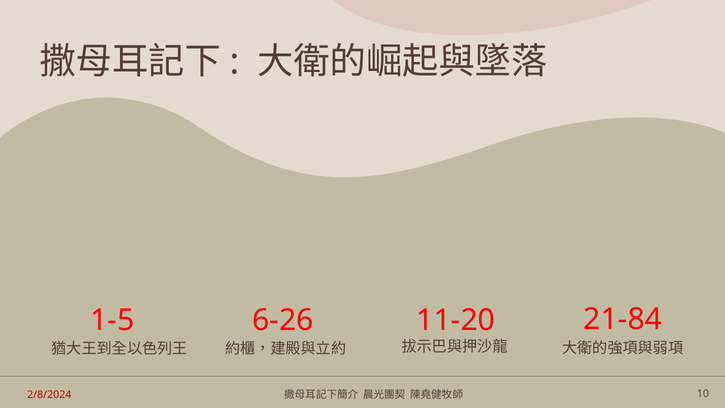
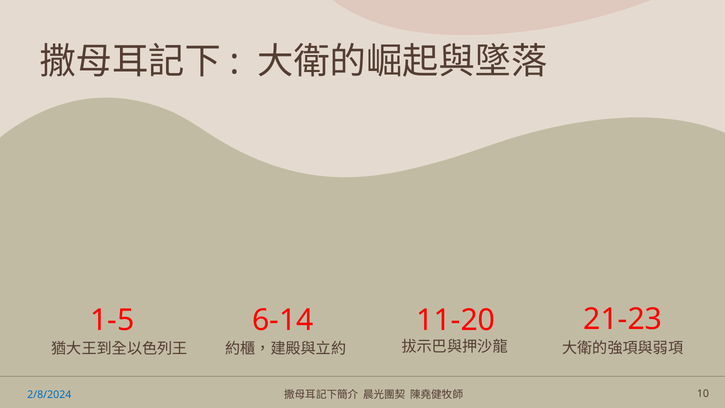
6-26: 6-26 -> 6-14 (283, 320)
21-84: 21-84 -> 21-23 (623, 319)
2/8/2024 colour: red -> blue (49, 394)
